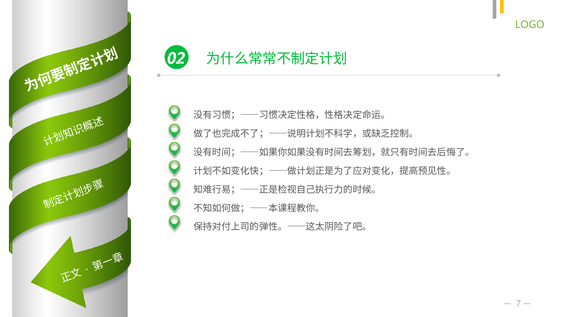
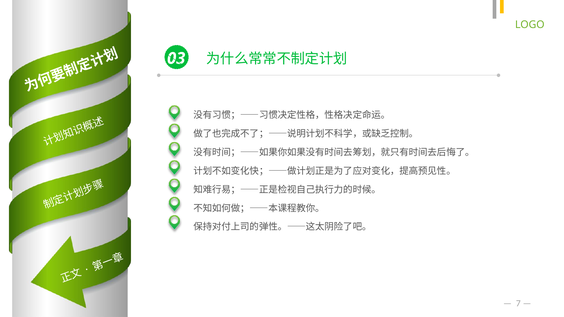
02: 02 -> 03 (176, 58)
